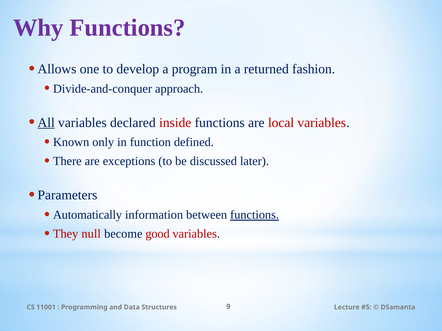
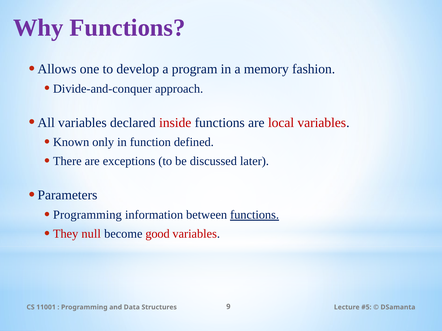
returned: returned -> memory (266, 69)
All underline: present -> none (46, 123)
Automatically: Automatically -> Programming (87, 215)
